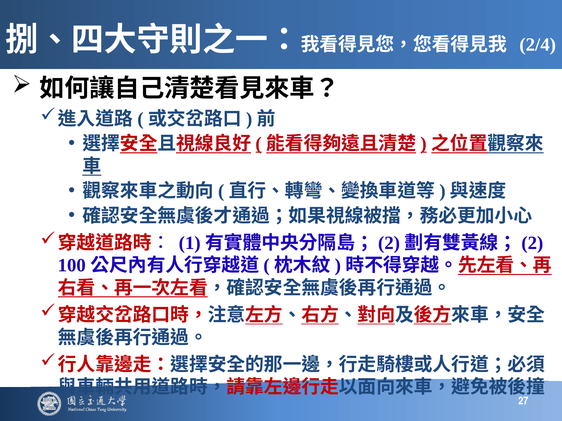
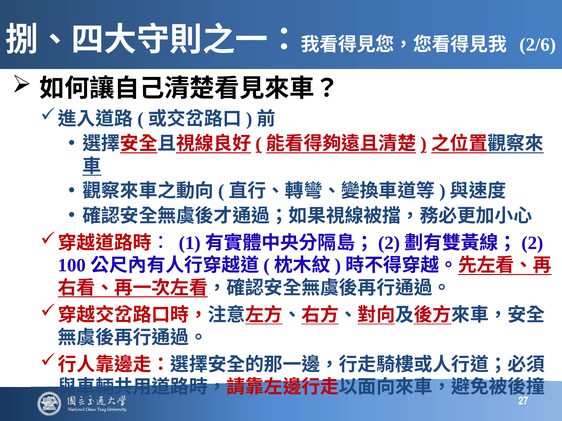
2/4: 2/4 -> 2/6 (538, 45)
